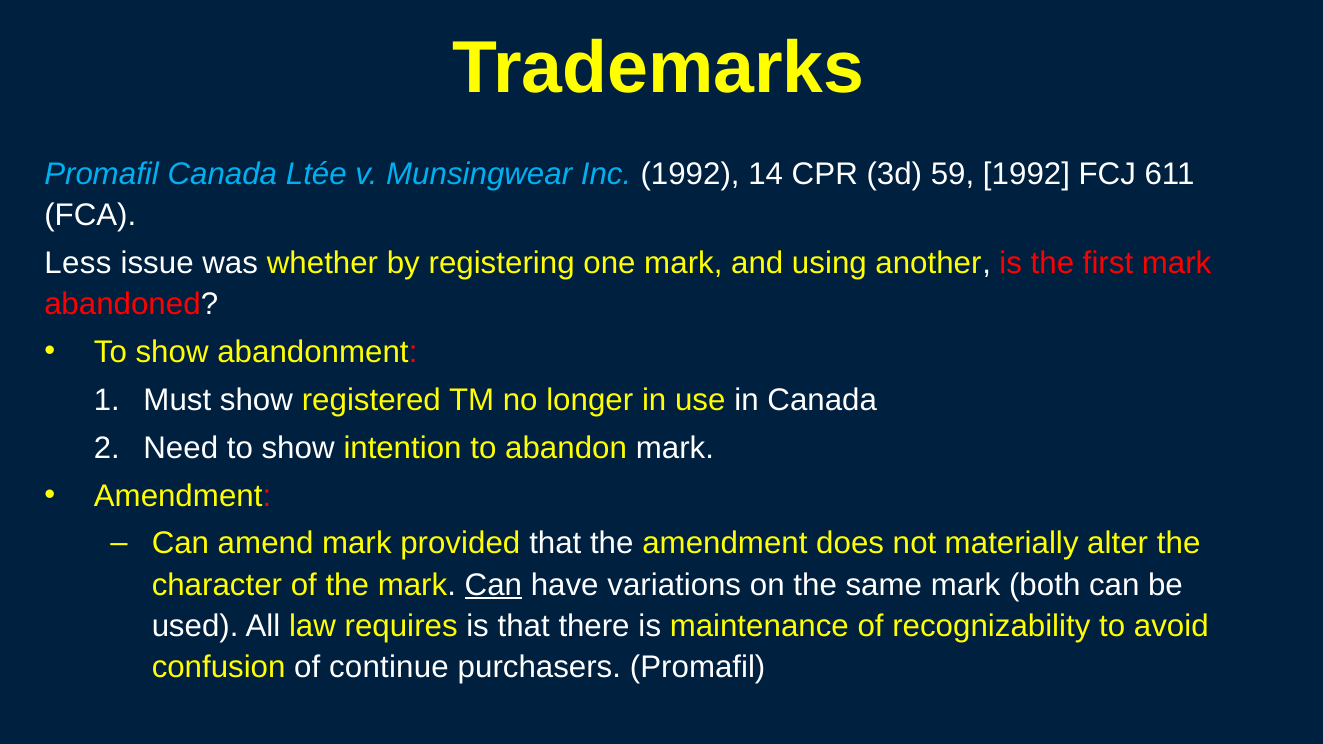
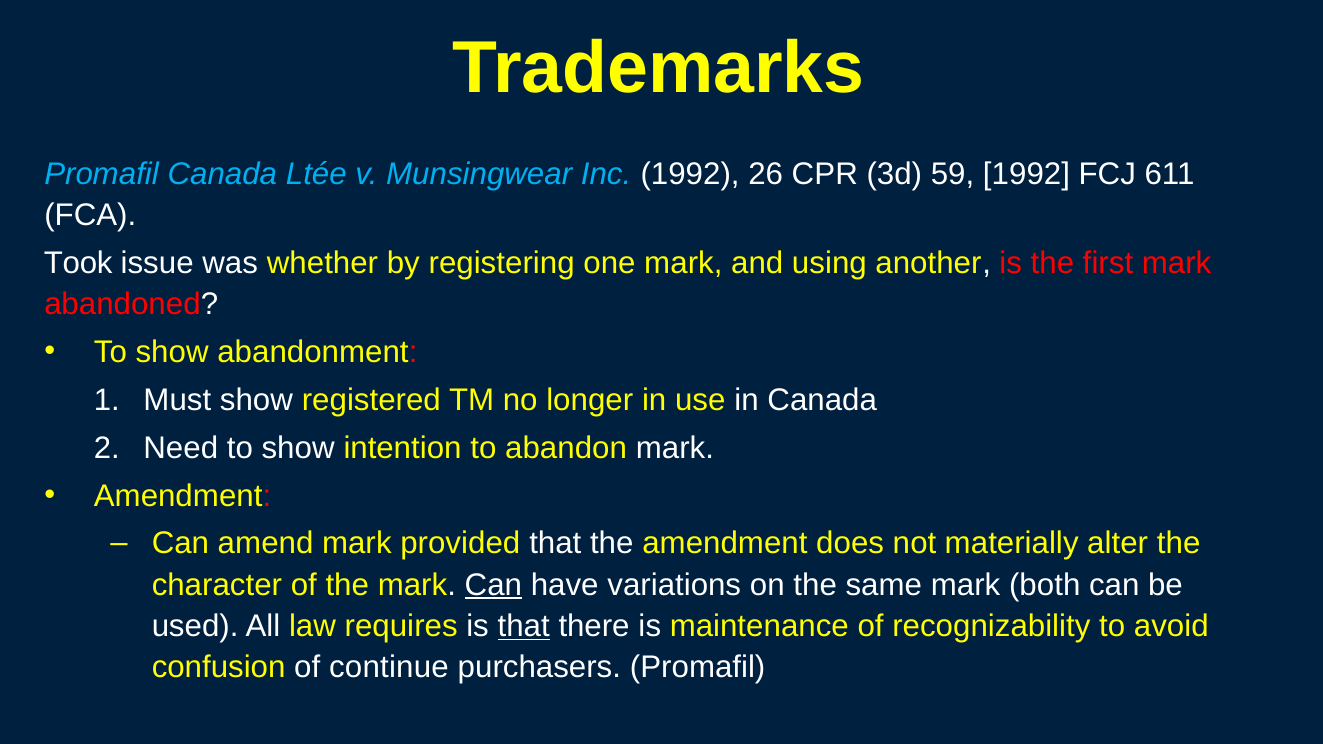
14: 14 -> 26 (766, 174)
Less: Less -> Took (78, 263)
that underline: none -> present (524, 626)
